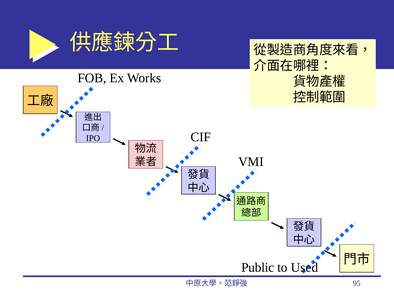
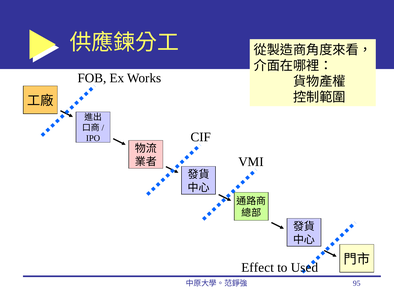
Public: Public -> Effect (258, 267)
